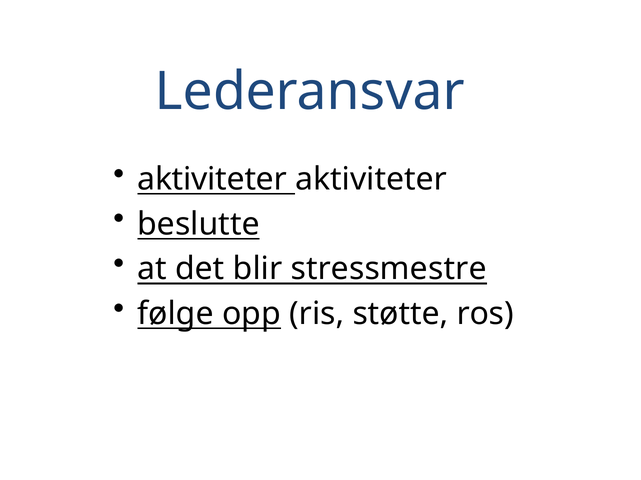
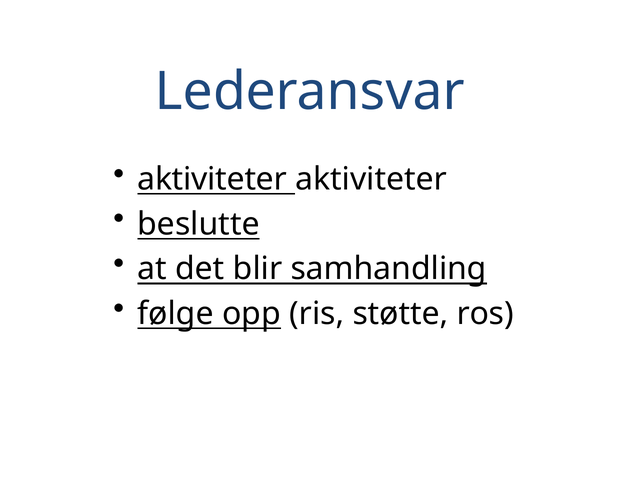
stressmestre: stressmestre -> samhandling (389, 269)
